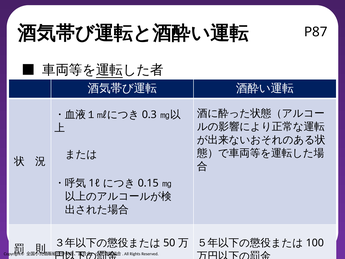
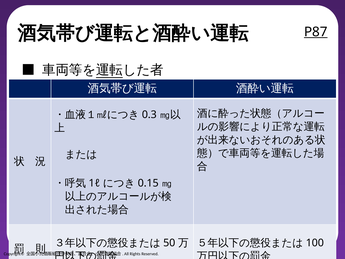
P87 underline: none -> present (316, 32)
